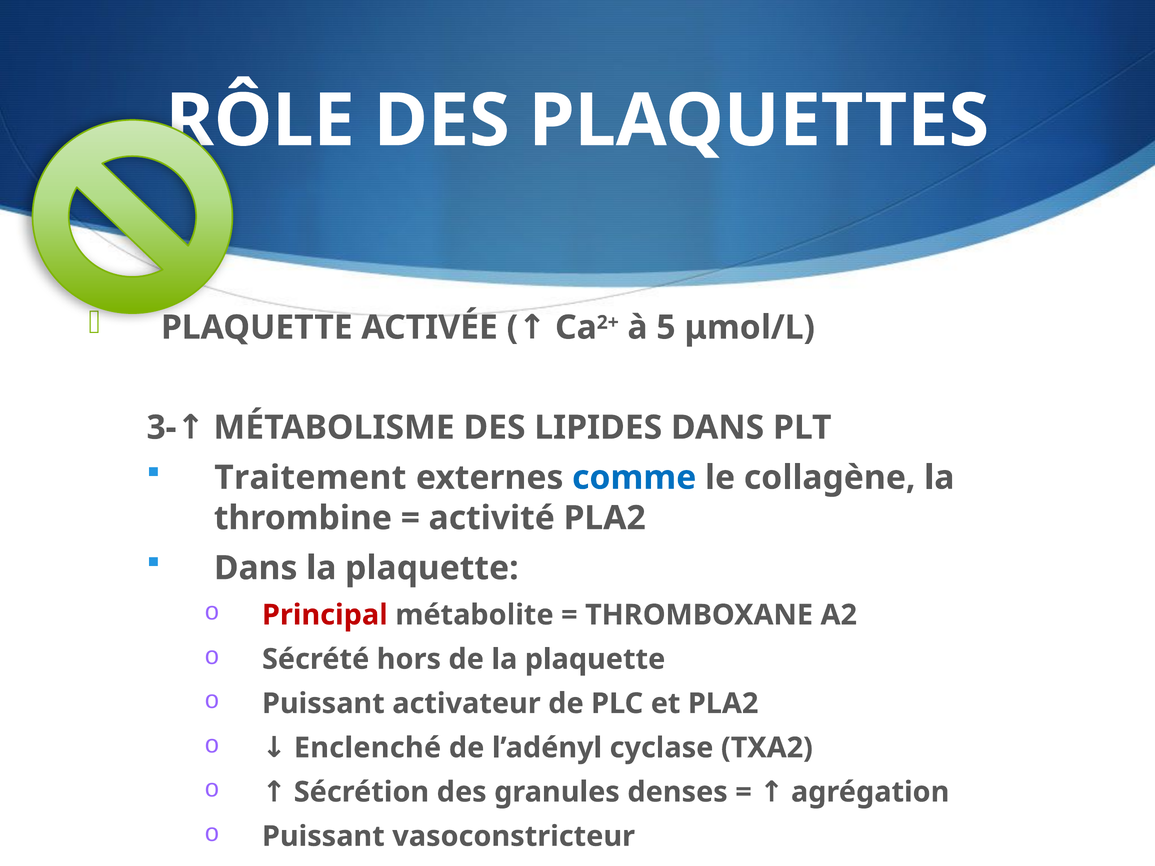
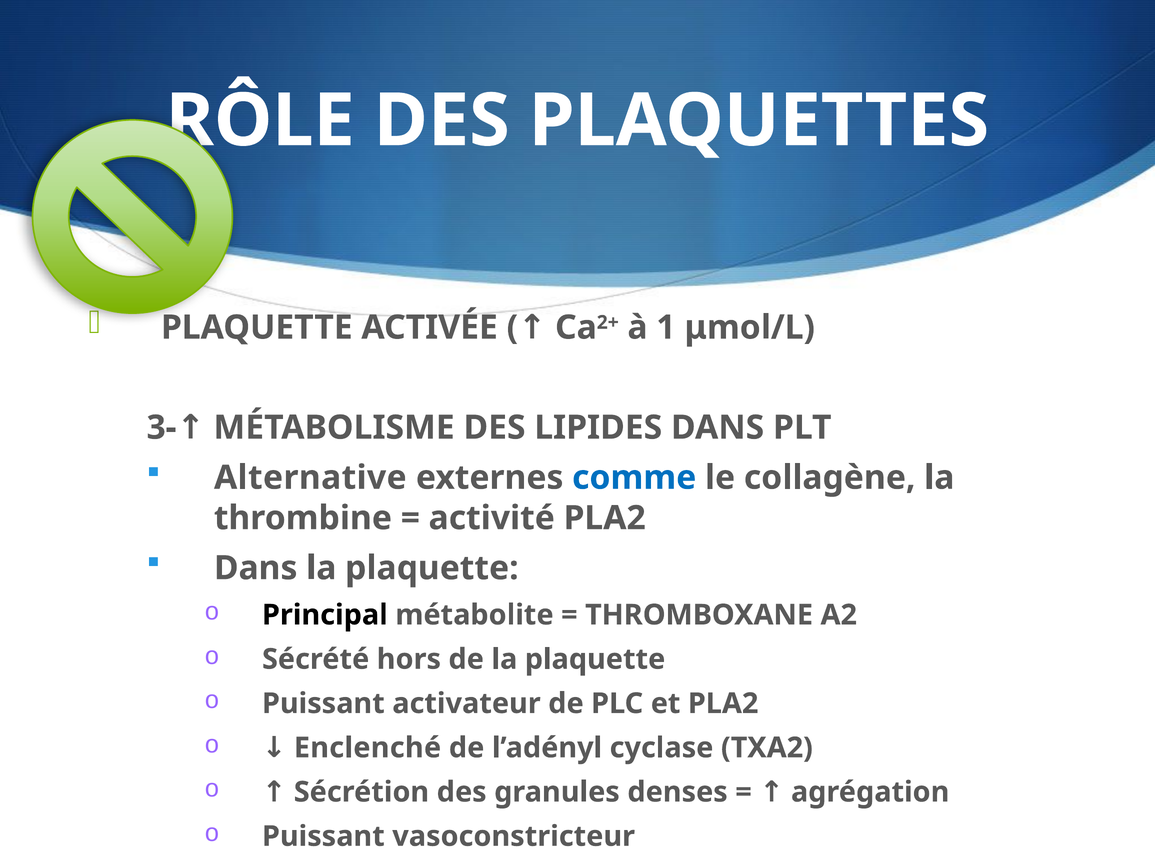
5: 5 -> 1 (666, 328)
Traitement: Traitement -> Alternative (310, 478)
Principal colour: red -> black (325, 615)
